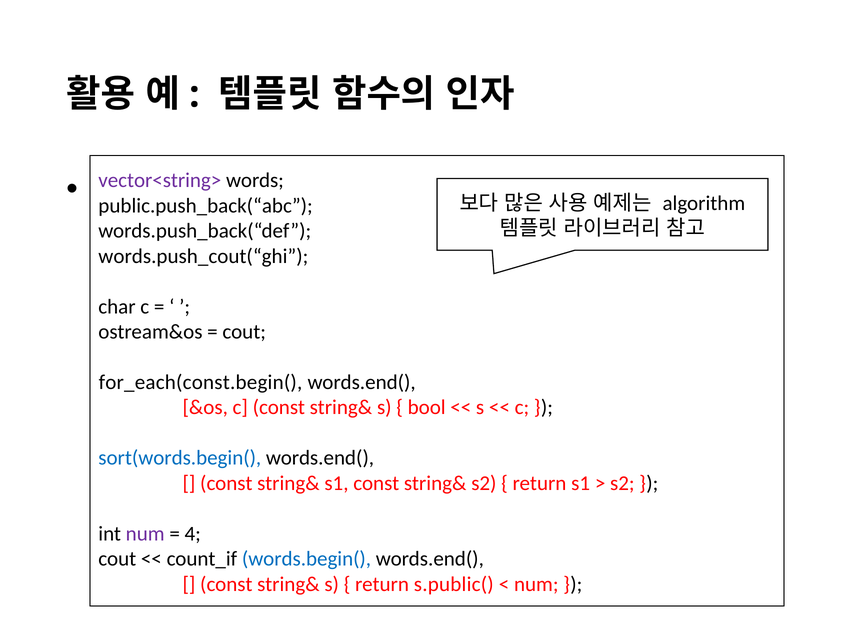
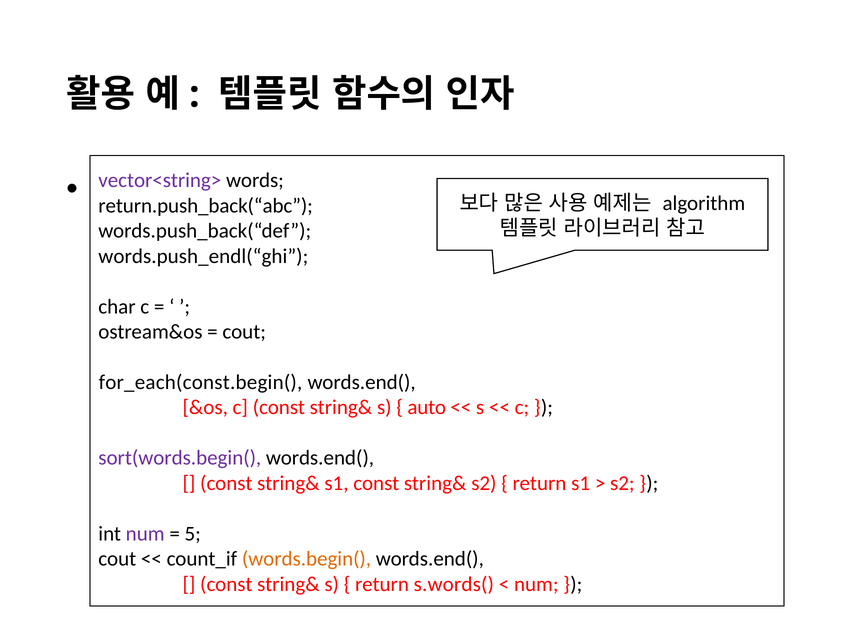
public.push_back(“abc: public.push_back(“abc -> return.push_back(“abc (206, 206)
words.push_cout(“ghi: words.push_cout(“ghi -> words.push_endl(“ghi (203, 256)
bool: bool -> auto (427, 408)
sort(words.begin( colour: blue -> purple (180, 458)
4: 4 -> 5 (193, 534)
words.begin( colour: blue -> orange (306, 559)
s.public(: s.public( -> s.words( (454, 585)
